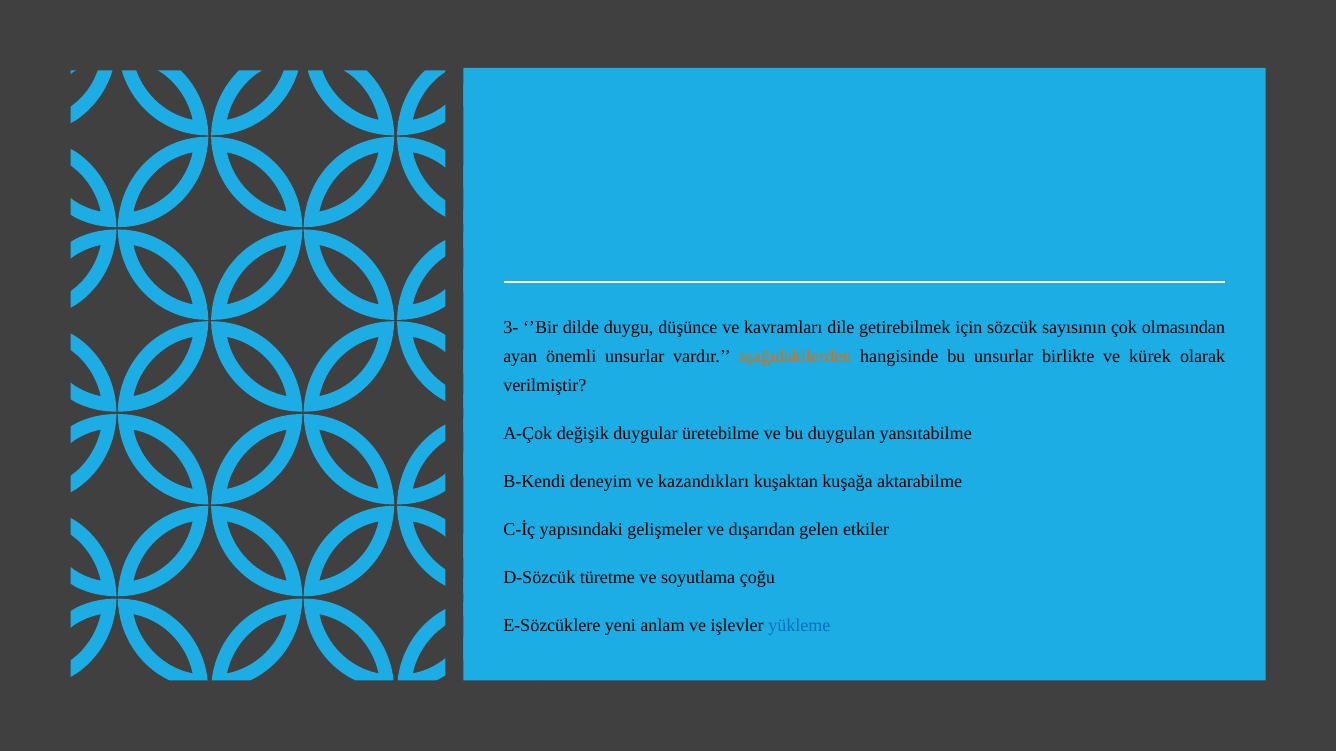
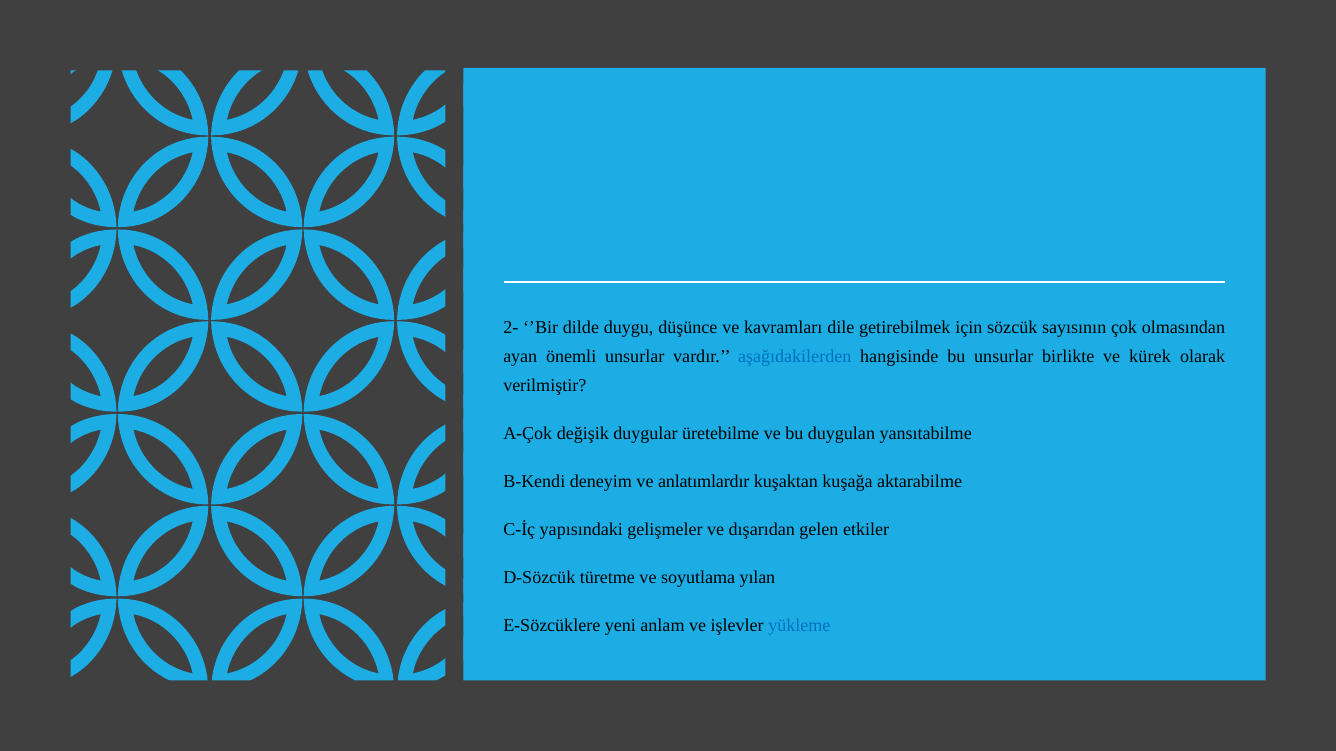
3-: 3- -> 2- (511, 328)
aşağıdakilerden colour: orange -> blue (795, 357)
kazandıkları: kazandıkları -> anlatımlardır (704, 482)
çoğu: çoğu -> yılan (757, 578)
